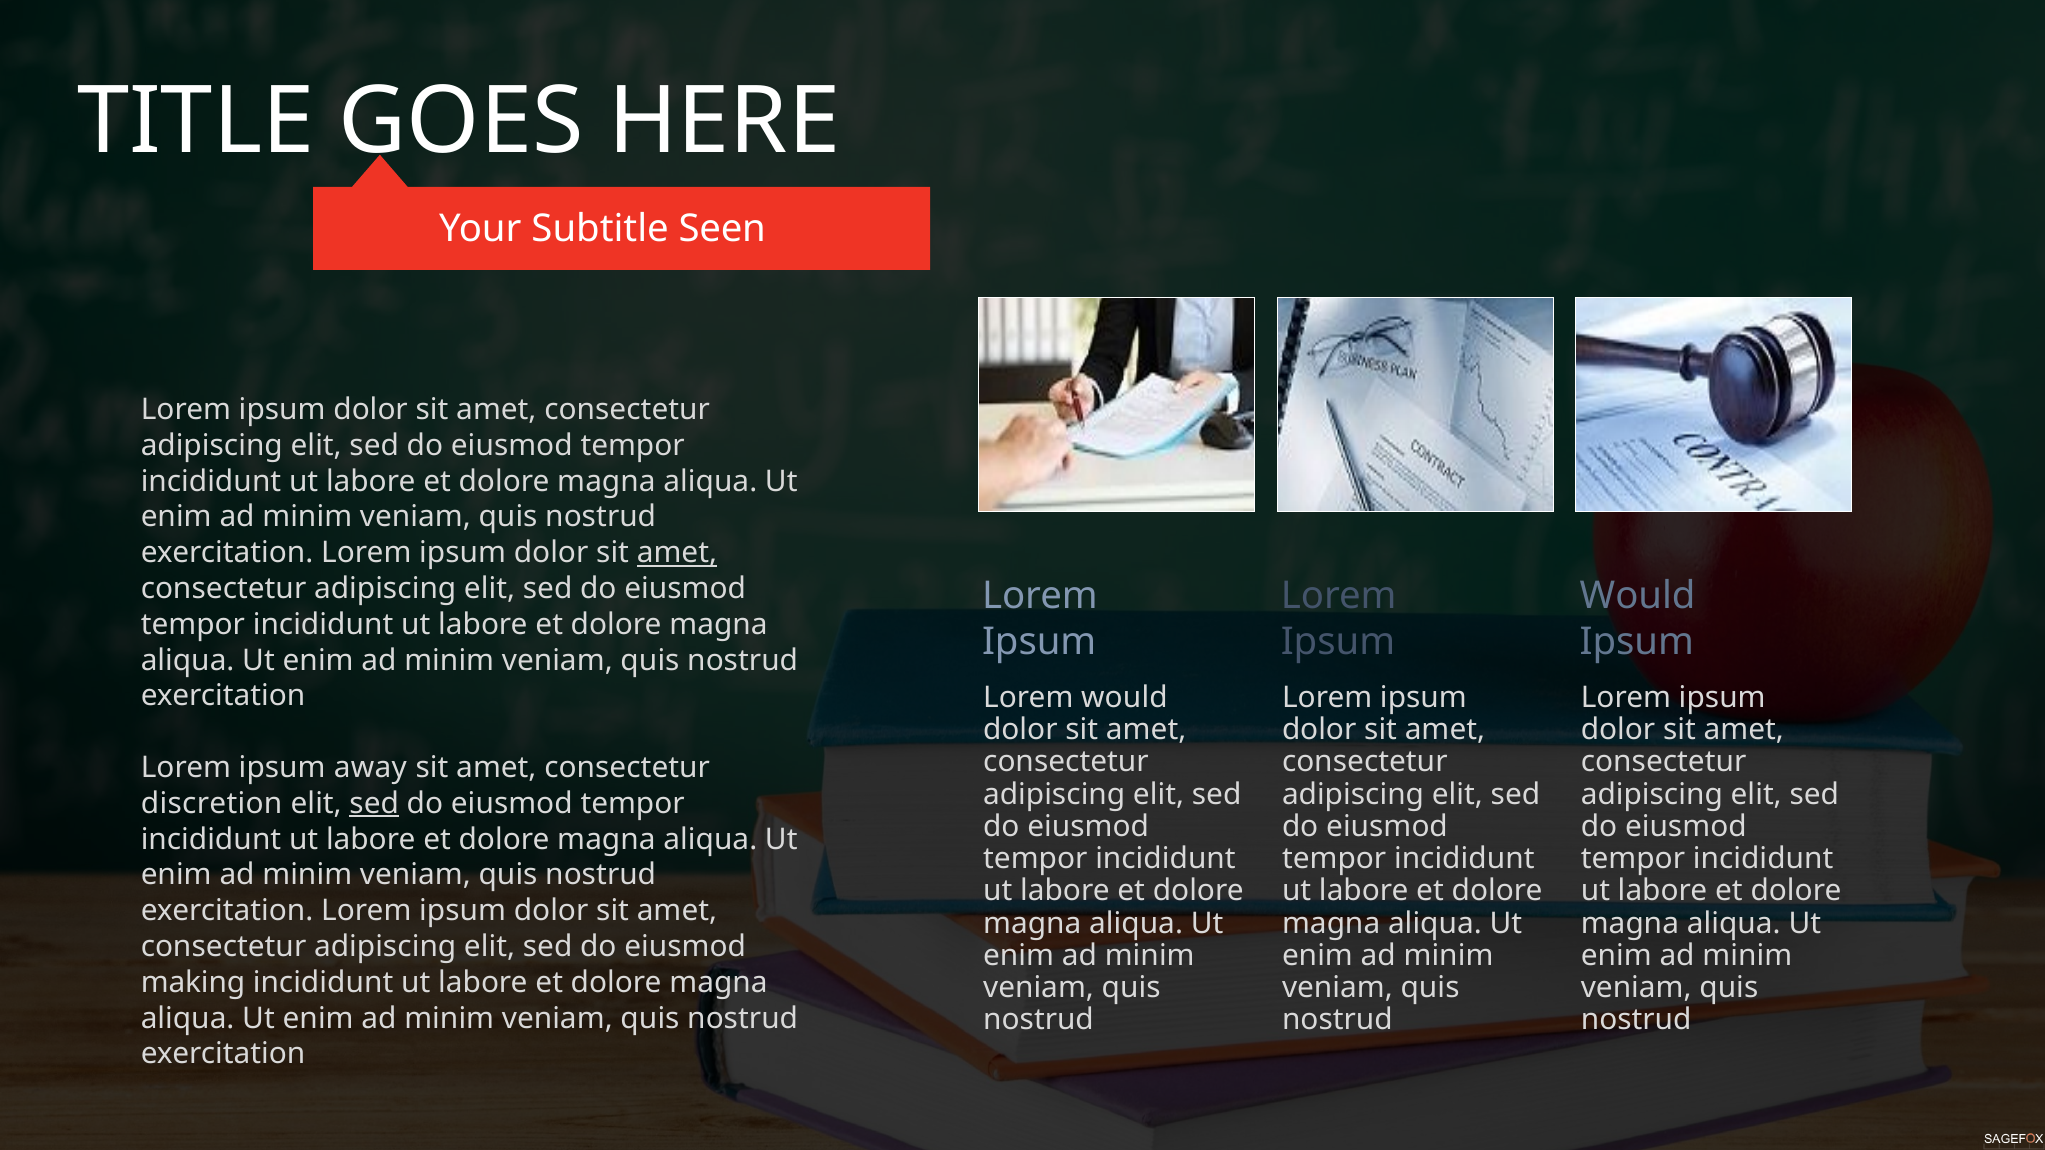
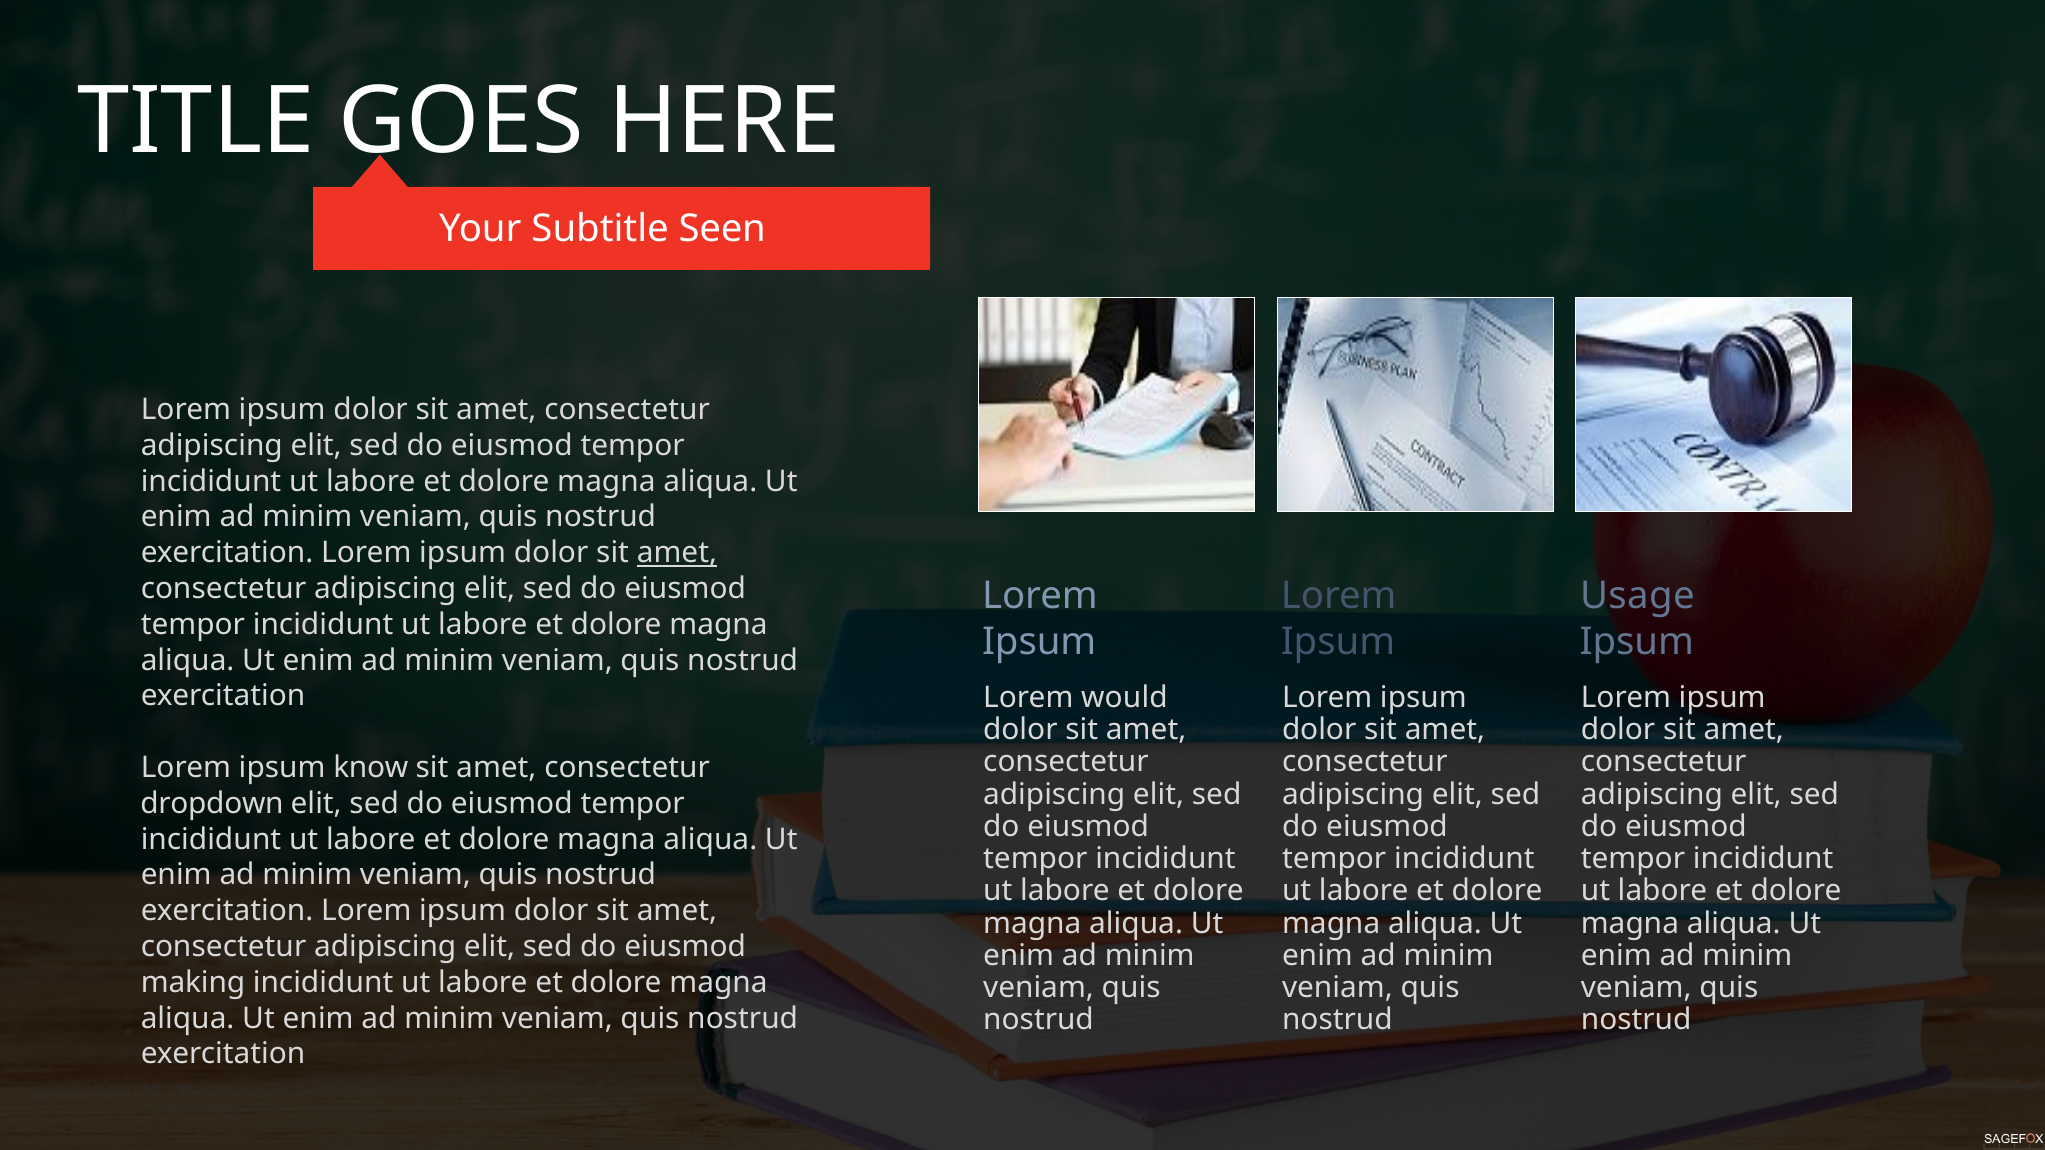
Would: Would -> Usage (1637, 596)
away: away -> know (371, 768)
discretion: discretion -> dropdown (212, 804)
sed underline: present -> none (374, 804)
